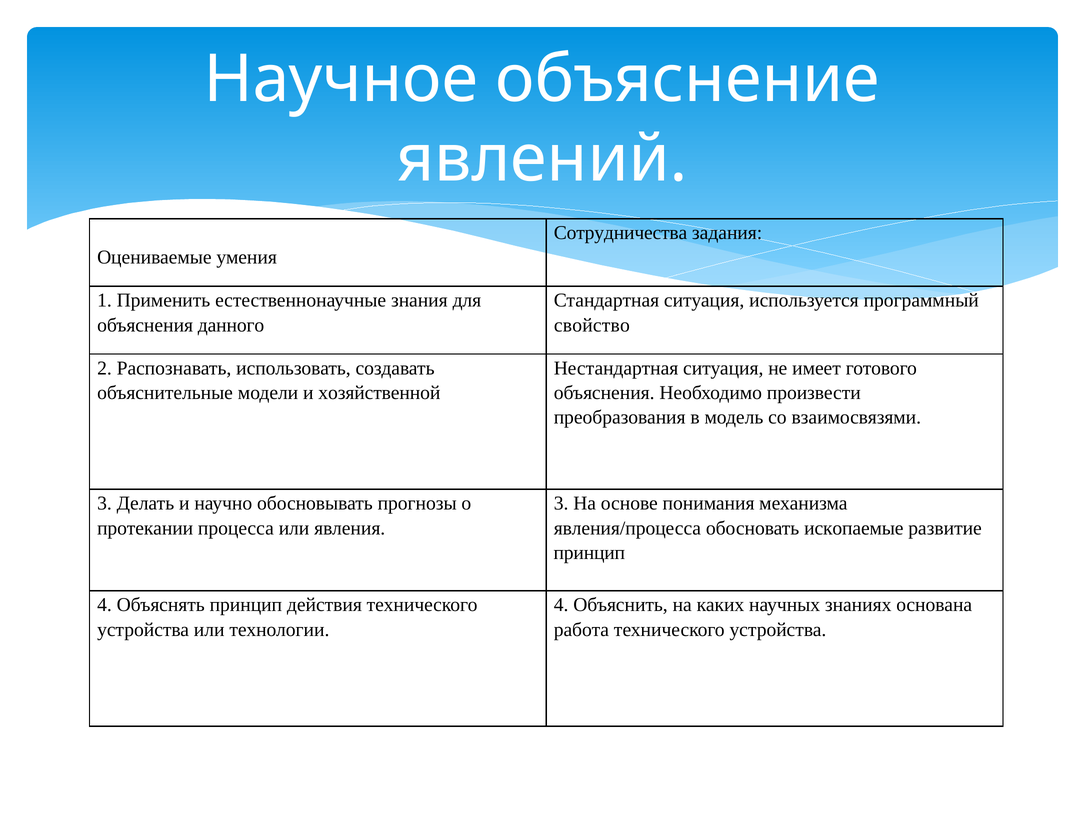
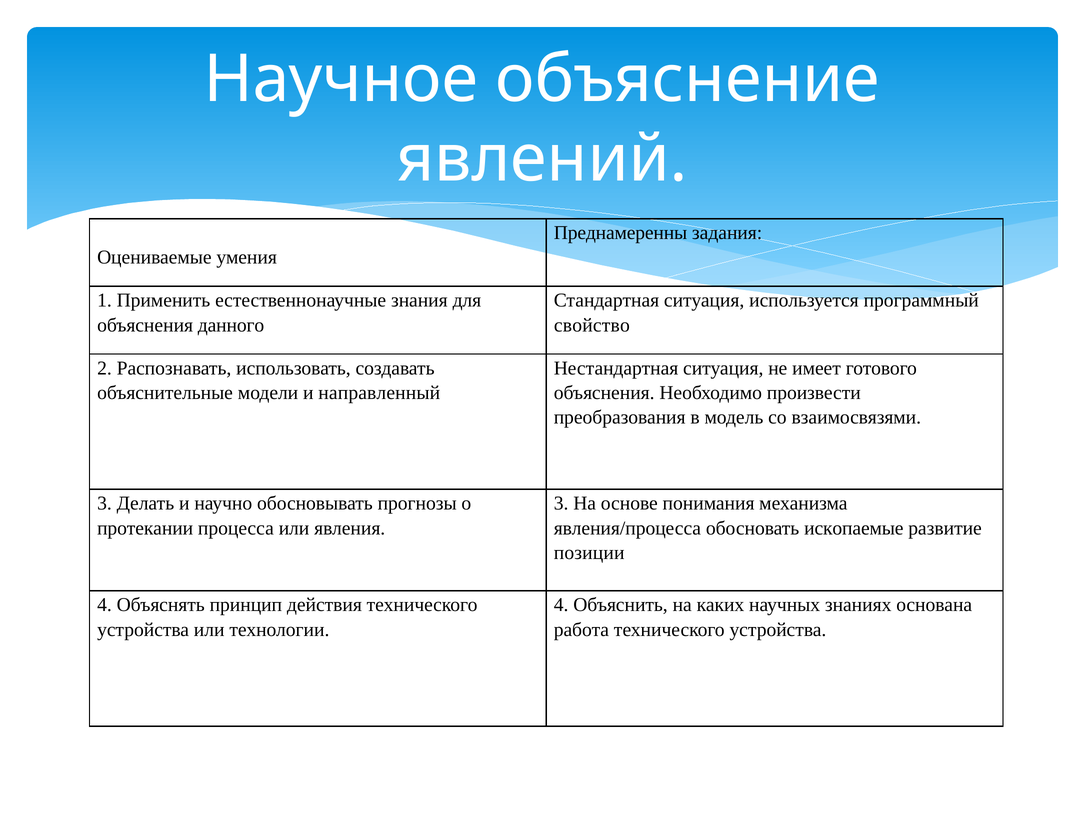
Сотрудничества: Сотрудничества -> Преднамеренны (621, 233)
хозяйственной: хозяйственной -> направленный (379, 393)
принцип: принцип -> позиции (589, 553)
